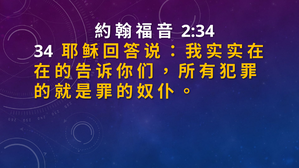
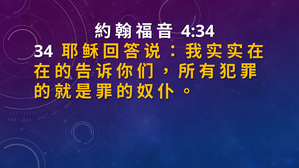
2:34: 2:34 -> 4:34 (198, 31)
